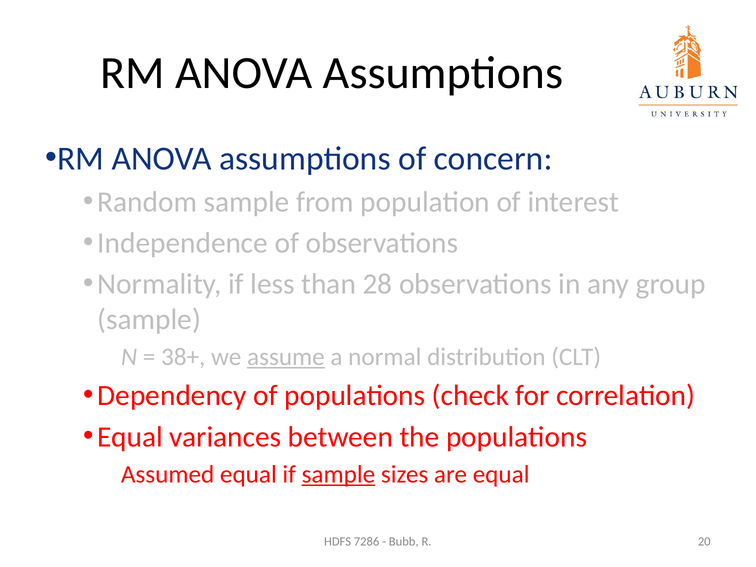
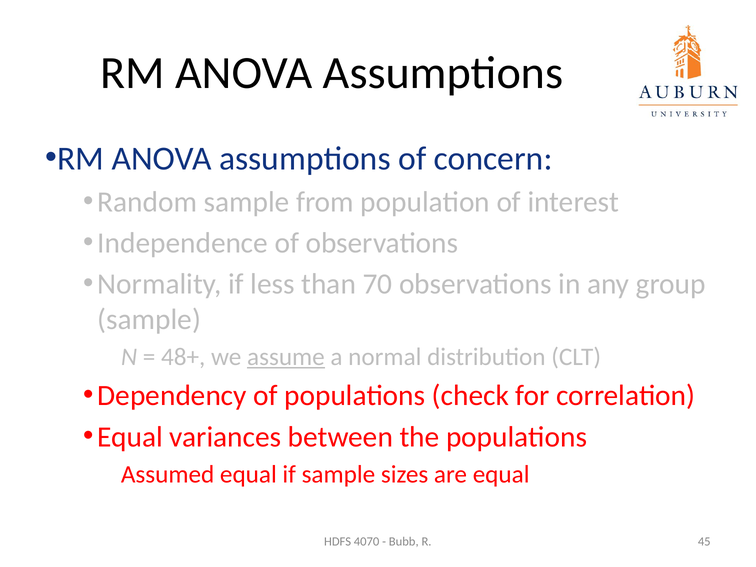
28: 28 -> 70 (377, 284)
38+: 38+ -> 48+ (183, 357)
sample underline: present -> none (338, 474)
7286: 7286 -> 4070 (367, 541)
20: 20 -> 45 (704, 541)
